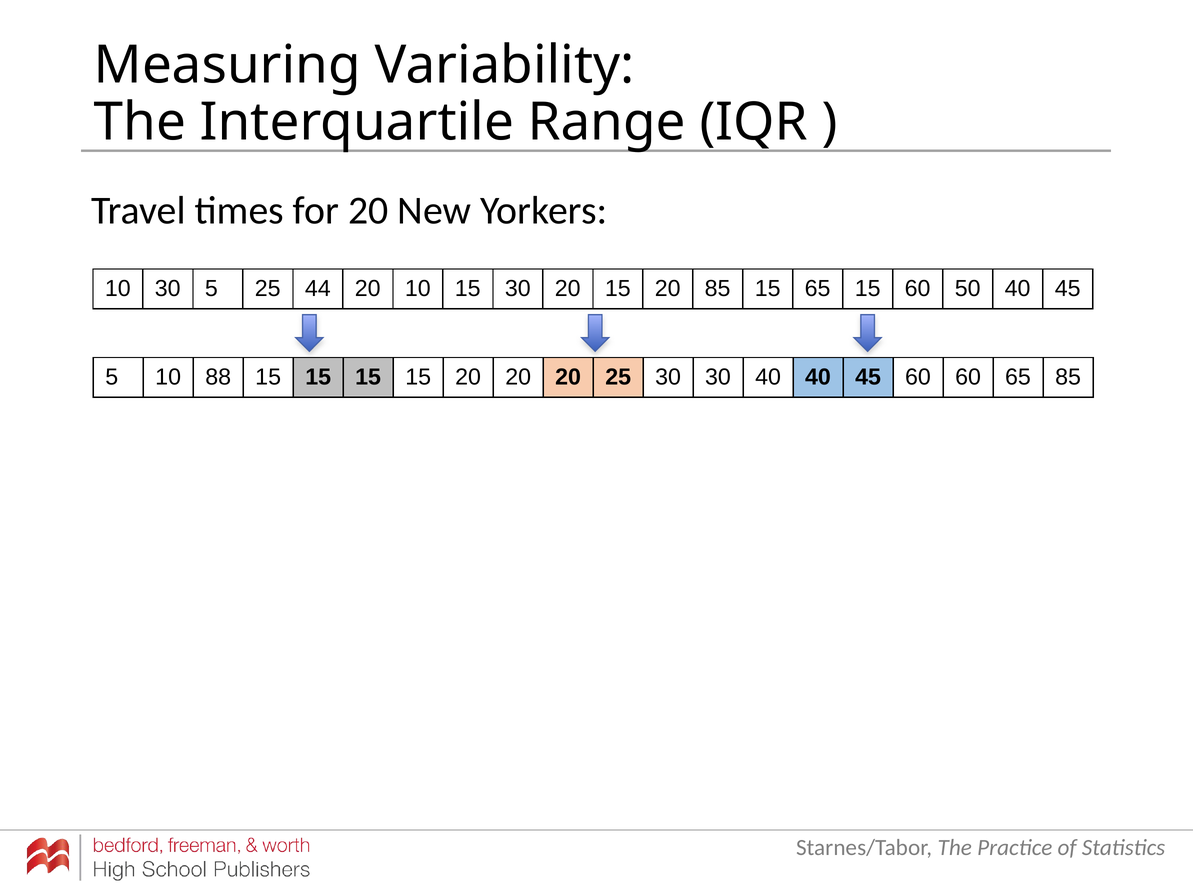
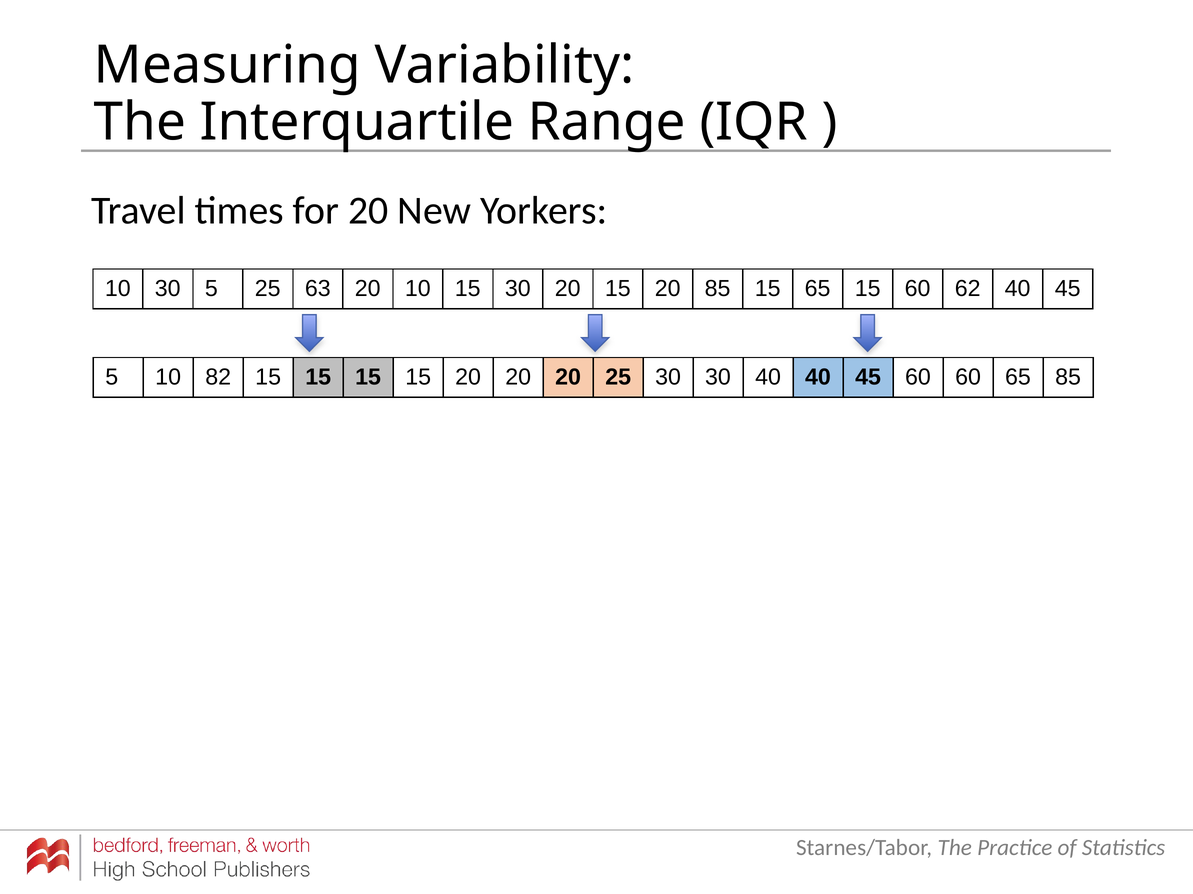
44: 44 -> 63 (318, 289)
50: 50 -> 62 (968, 289)
88: 88 -> 82 (218, 377)
